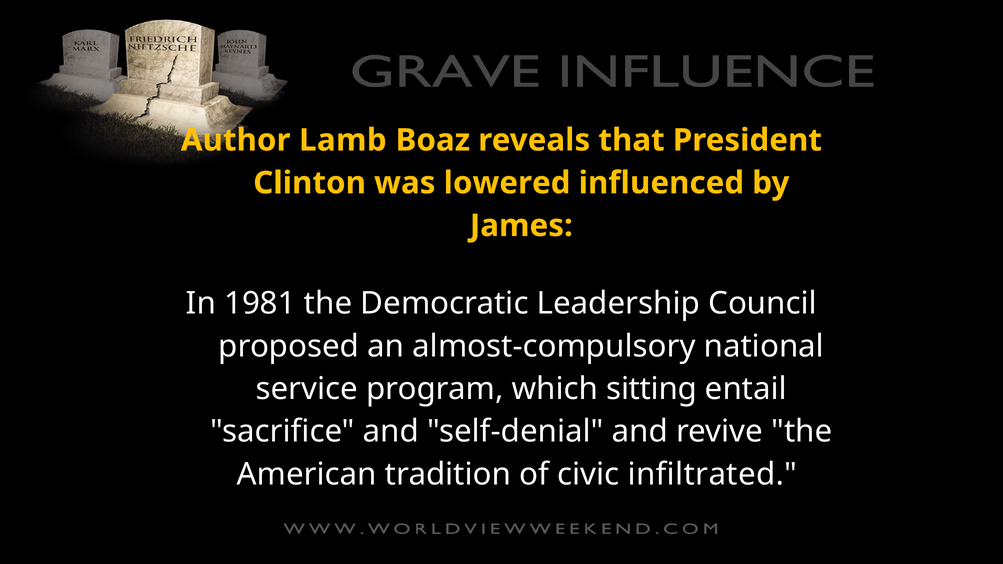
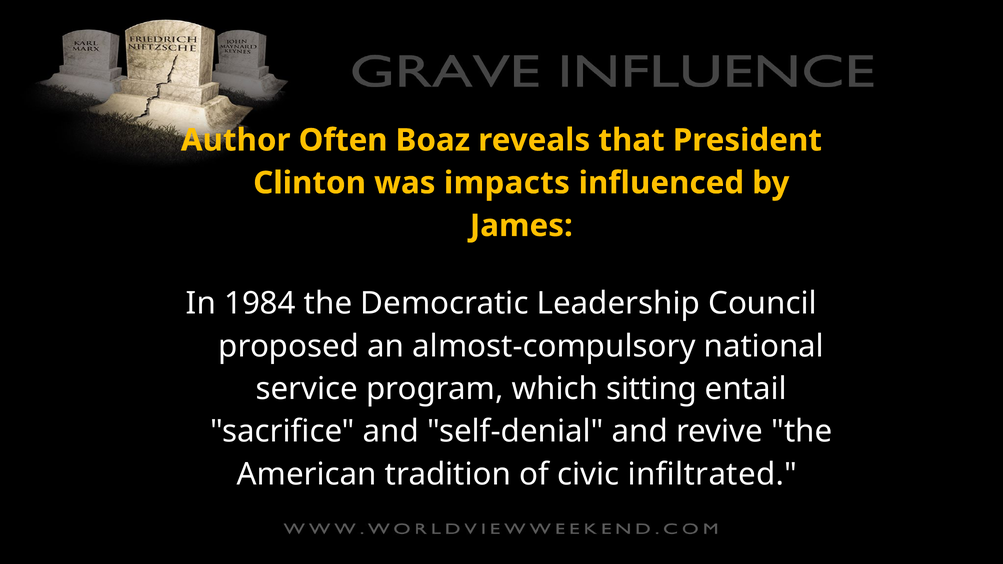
Lamb: Lamb -> Often (343, 140)
lowered: lowered -> impacts (507, 183)
1981: 1981 -> 1984 (260, 304)
